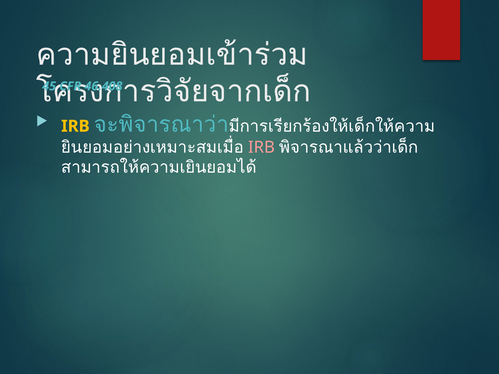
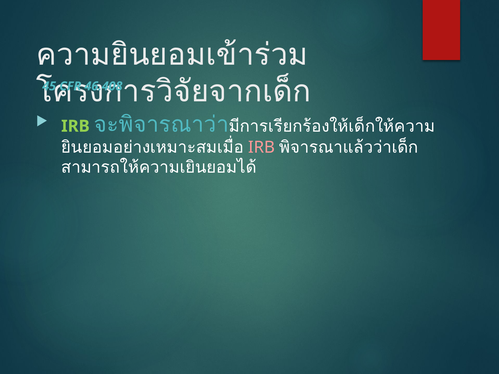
IRB colour: yellow -> light green (75, 126)
